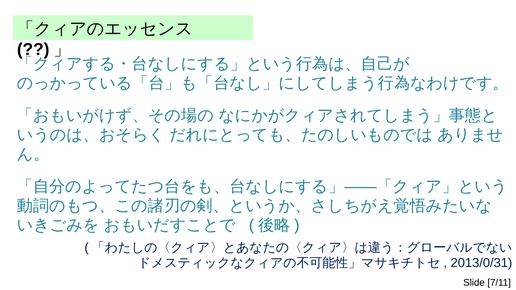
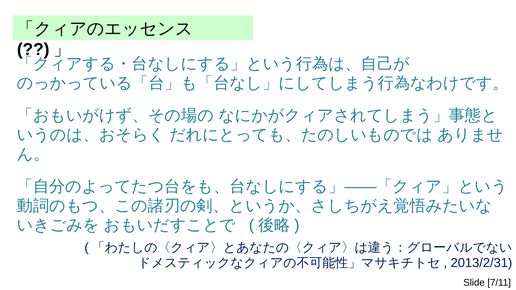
2013/0/31: 2013/0/31 -> 2013/2/31 (481, 263)
